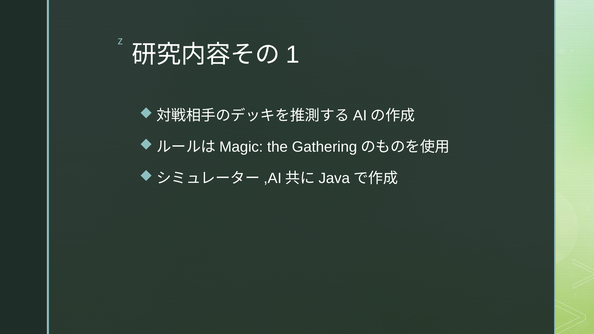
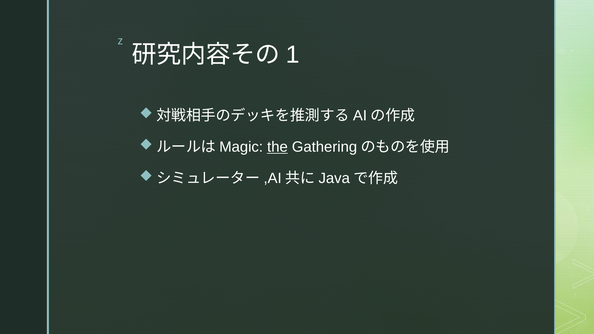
the underline: none -> present (277, 147)
